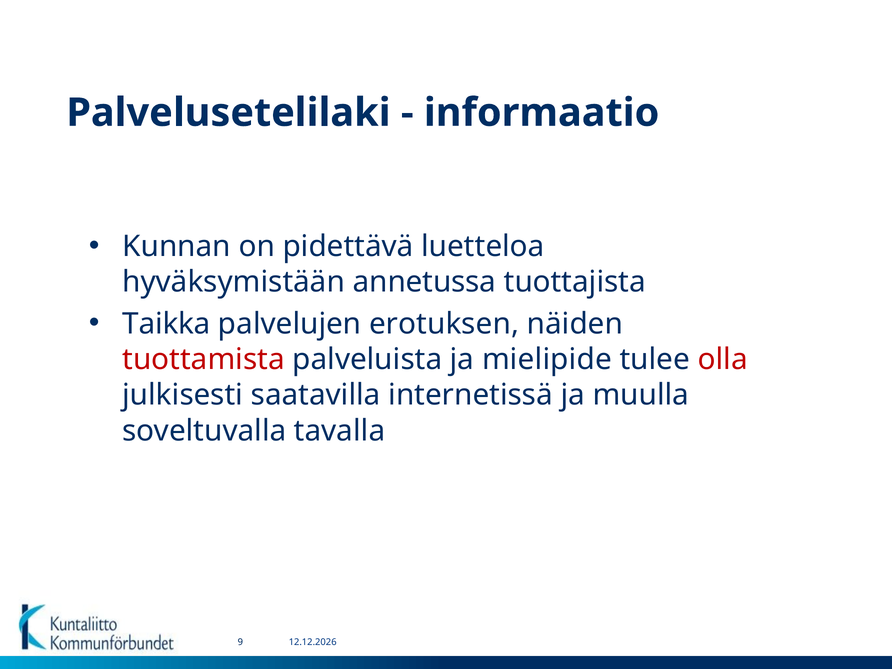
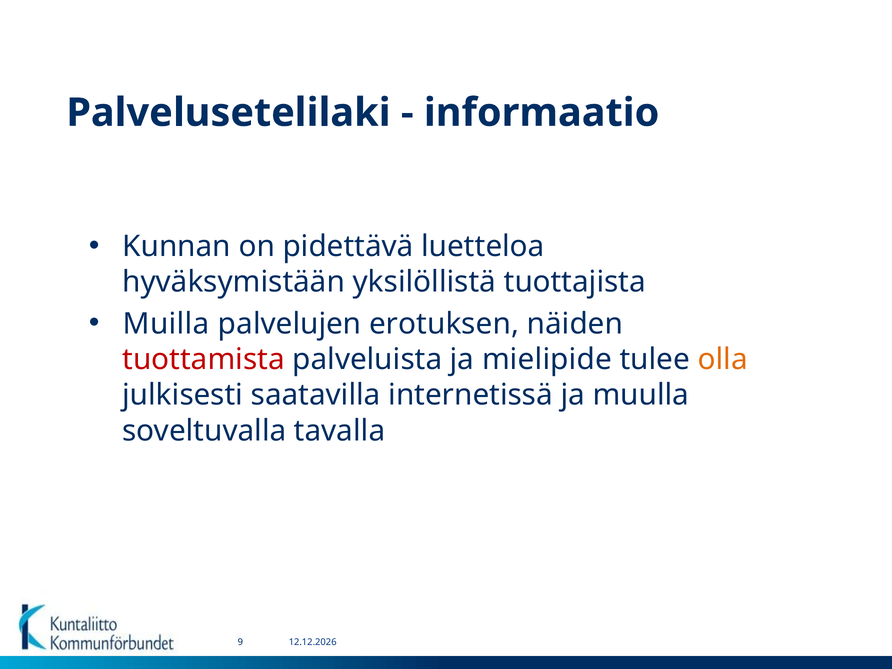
annetussa: annetussa -> yksilöllistä (424, 282)
Taikka: Taikka -> Muilla (166, 324)
olla colour: red -> orange (723, 359)
